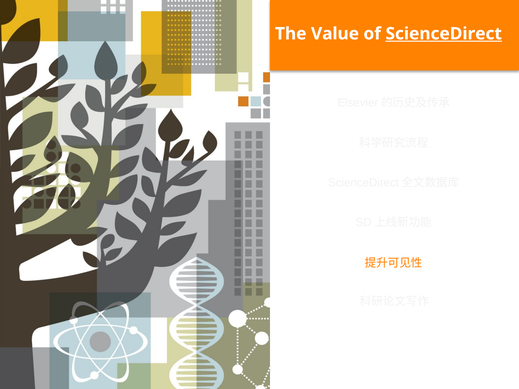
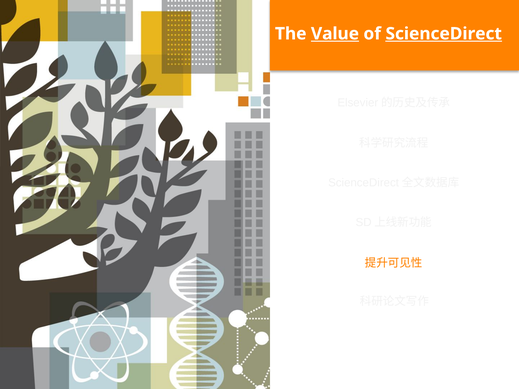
Value underline: none -> present (335, 34)
